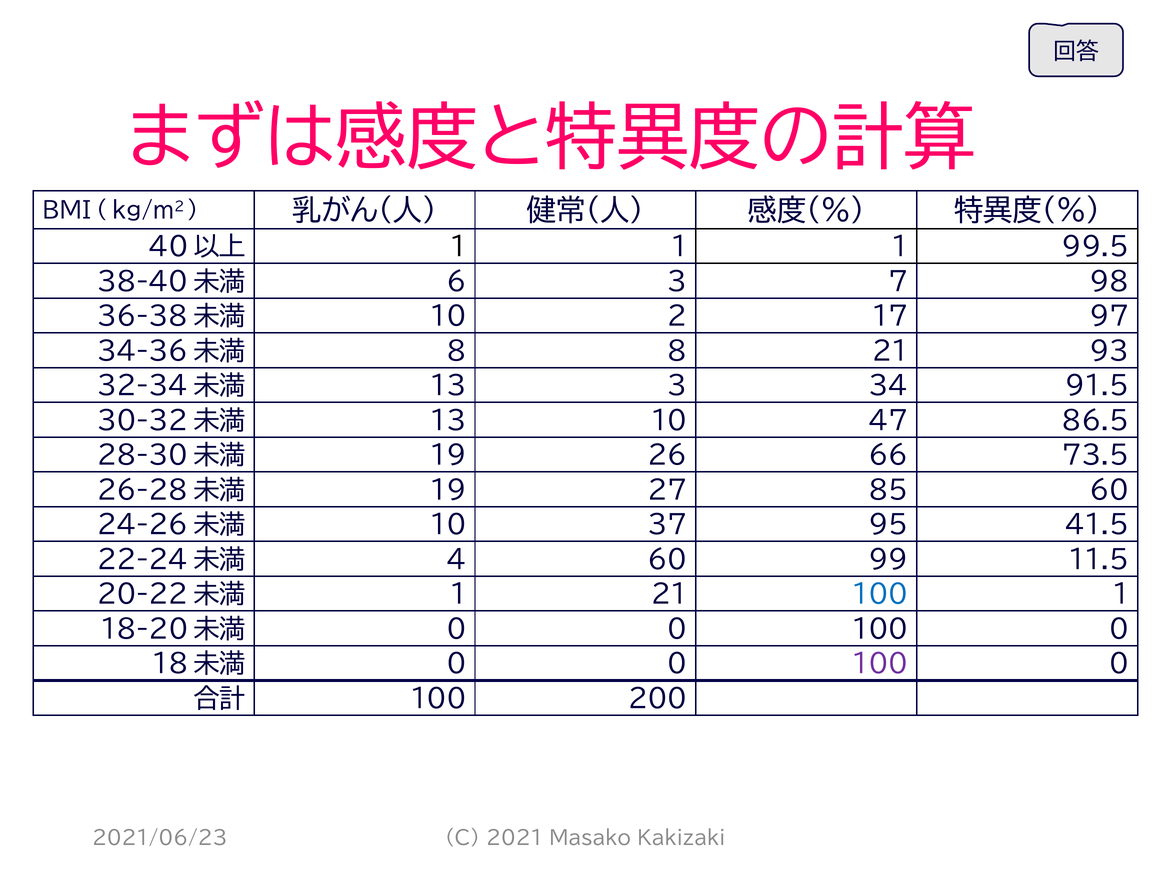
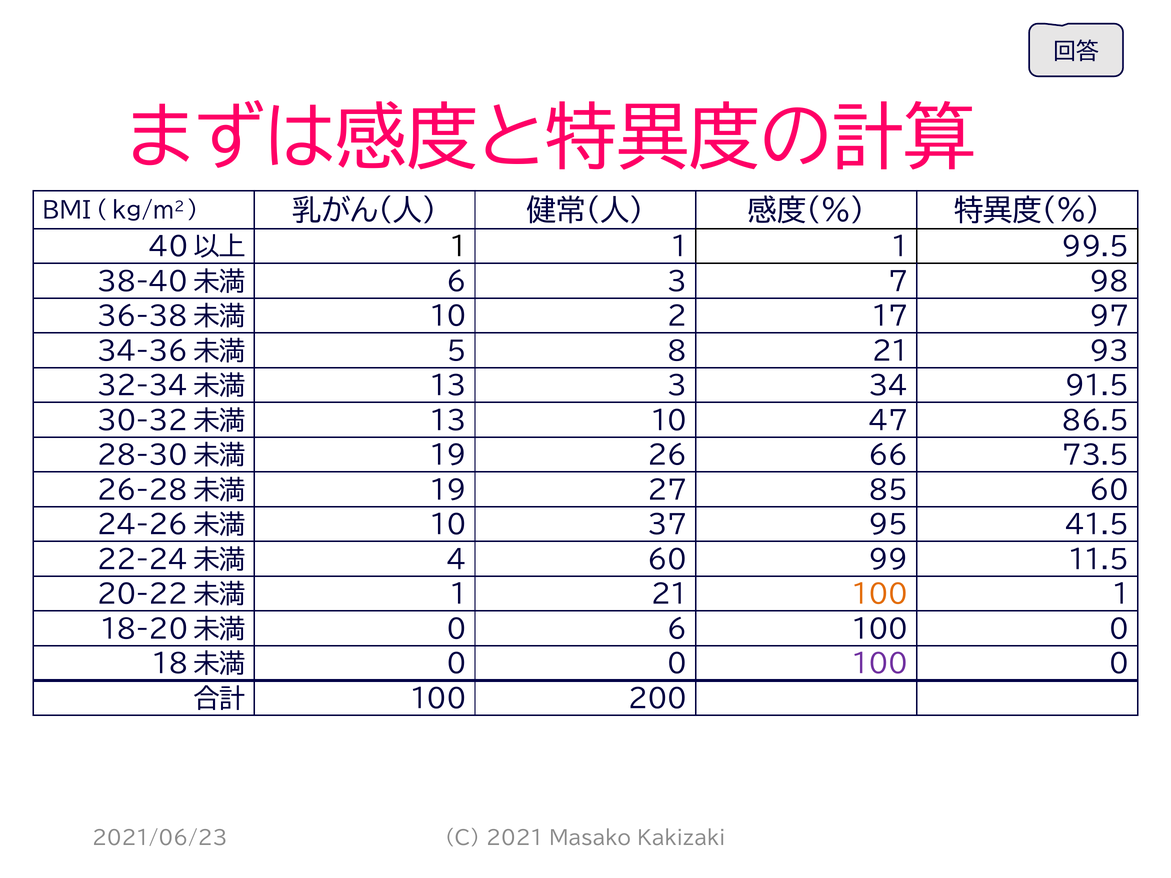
8: 8 -> 5 (456, 352)
100 colour: blue -> orange (880, 595)
0: 0 -> 6 (677, 630)
